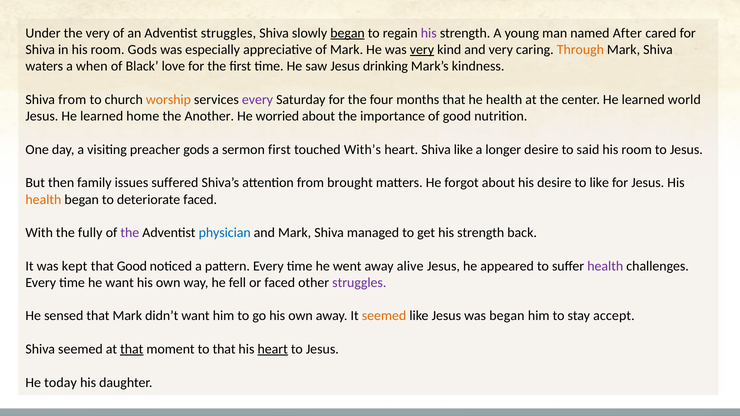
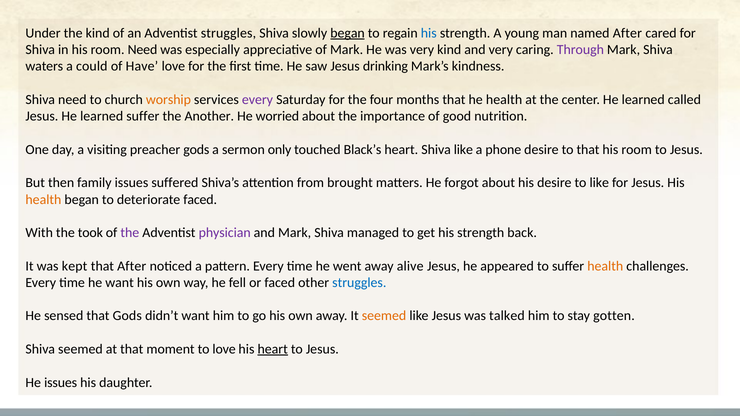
the very: very -> kind (98, 33)
his colour: purple -> blue (429, 33)
room Gods: Gods -> Need (142, 50)
very underline: present -> none (422, 50)
Through colour: orange -> purple (580, 50)
when: when -> could (92, 66)
Black: Black -> Have (142, 66)
Shiva from: from -> need (72, 100)
world: world -> called (684, 100)
learned home: home -> suffer (143, 116)
sermon first: first -> only (280, 150)
With’s: With’s -> Black’s (363, 150)
longer: longer -> phone (503, 150)
to said: said -> that (588, 150)
fully: fully -> took (90, 233)
physician colour: blue -> purple (225, 233)
that Good: Good -> After (132, 266)
health colour: purple -> orange (605, 266)
struggles colour: purple -> blue (359, 283)
that Mark: Mark -> Gods (127, 316)
was began: began -> talked (507, 316)
accept: accept -> gotten (614, 316)
that underline: present -> none (132, 349)
to that: that -> love (224, 349)
He today: today -> issues (61, 383)
